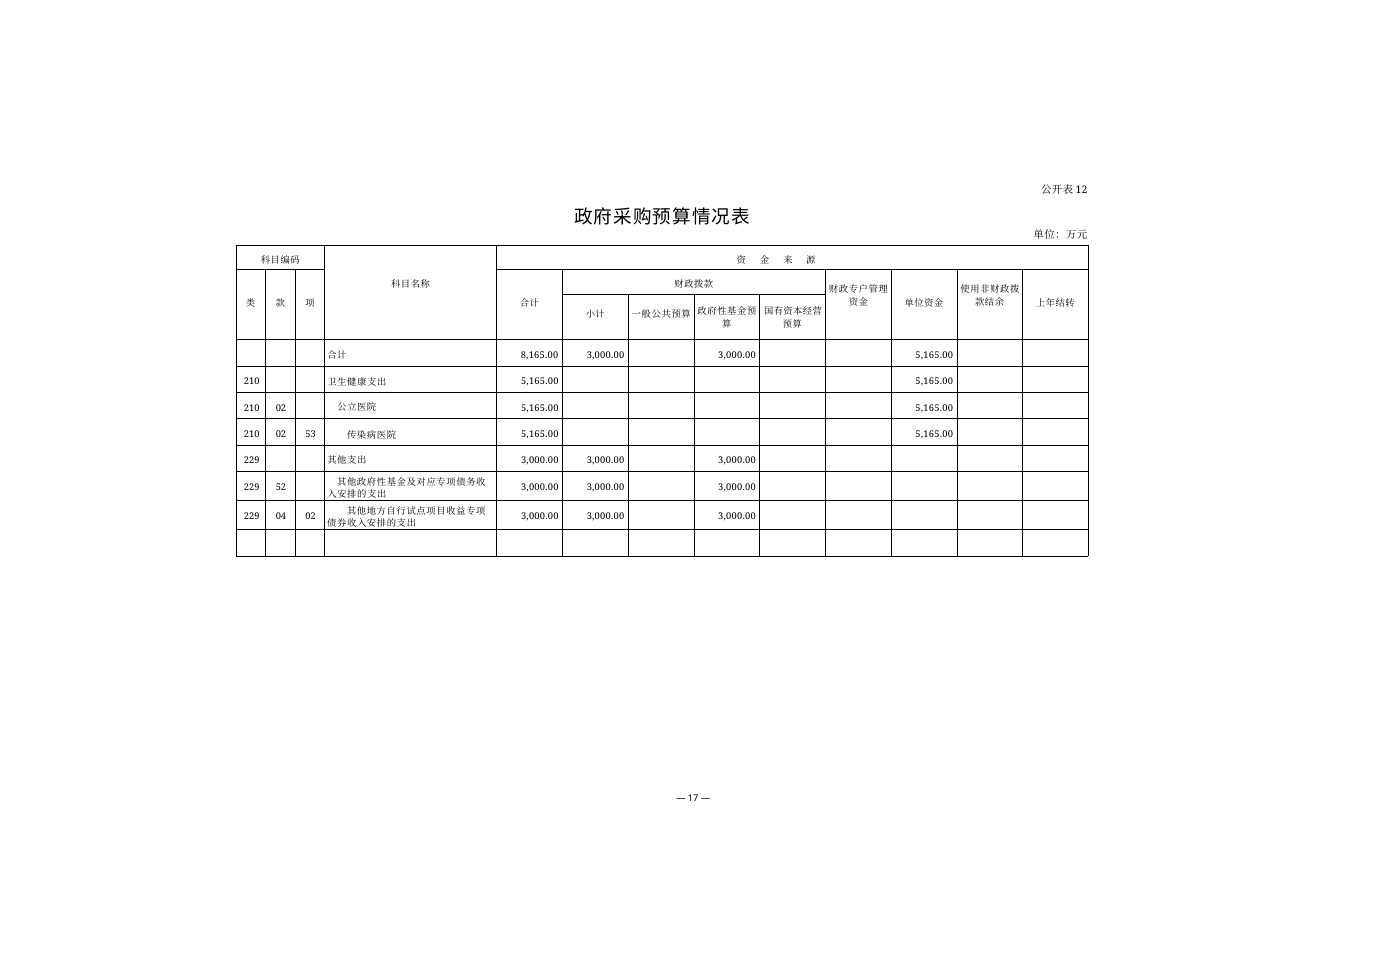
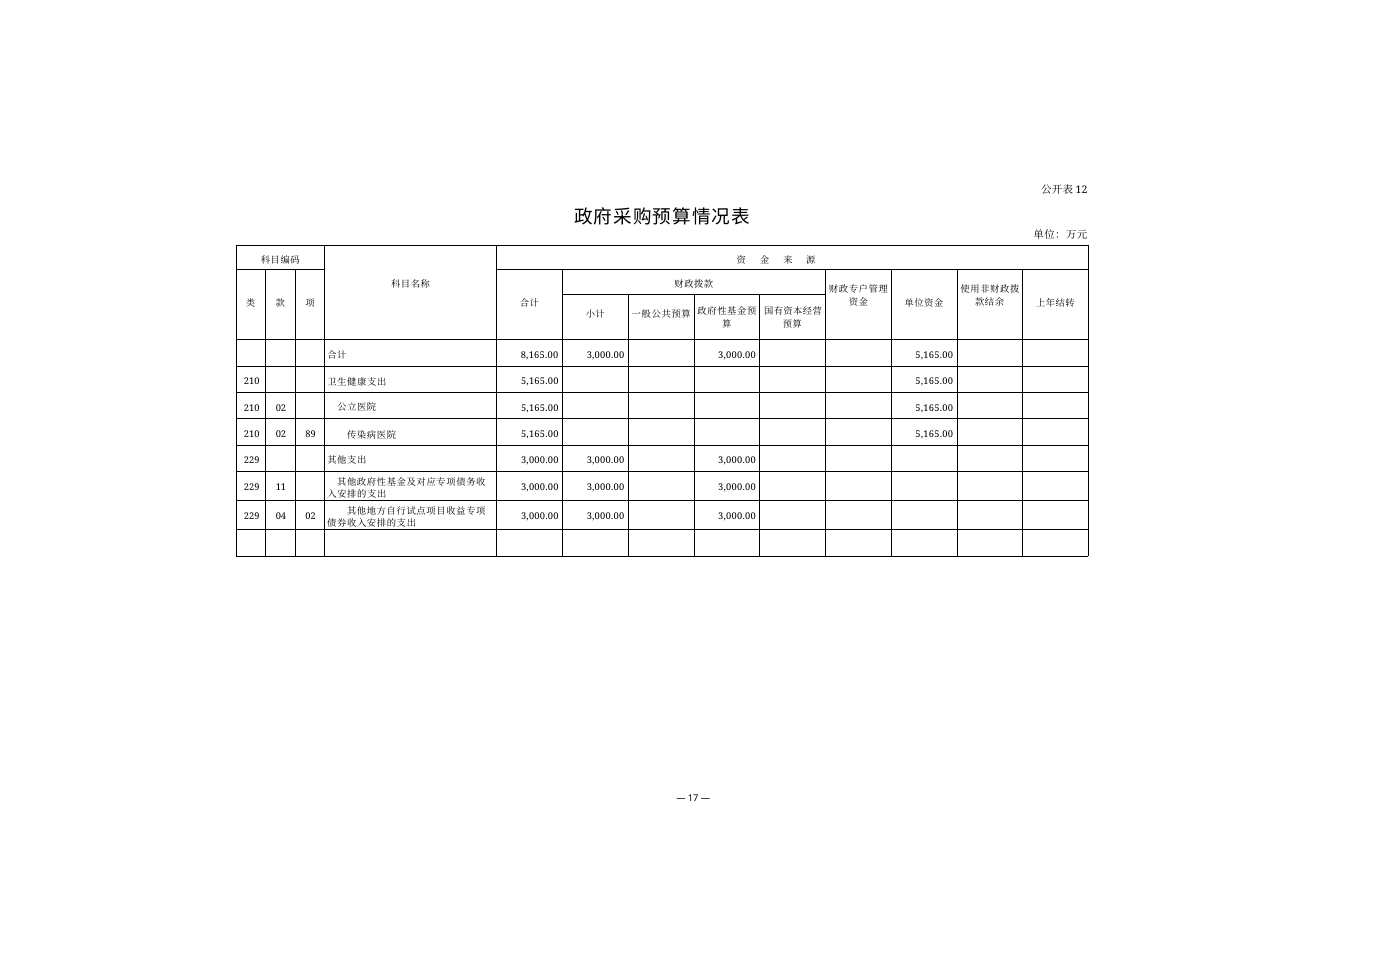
53: 53 -> 89 (311, 435)
52: 52 -> 11 (281, 487)
